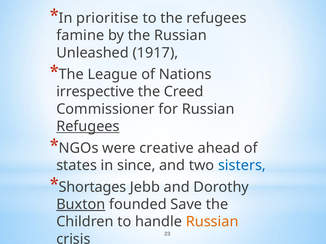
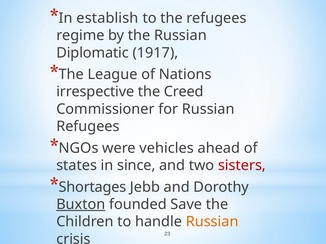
prioritise: prioritise -> establish (107, 18)
famine: famine -> regime (80, 35)
Unleashed: Unleashed -> Diplomatic (93, 53)
Refugees underline: present -> none (88, 127)
creative: creative -> vehicles (167, 148)
sisters colour: blue -> red (242, 166)
